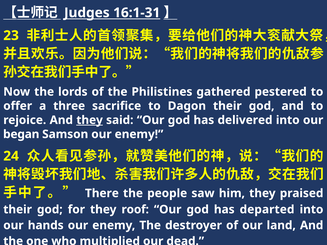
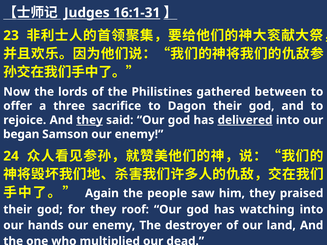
pestered: pestered -> between (281, 92)
delivered underline: none -> present (245, 120)
There: There -> Again (102, 193)
departed: departed -> watching (267, 210)
